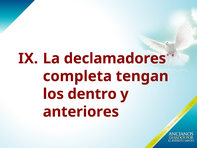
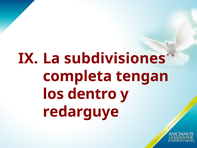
declamadores: declamadores -> subdivisiones (115, 58)
anteriores: anteriores -> redarguye (81, 112)
